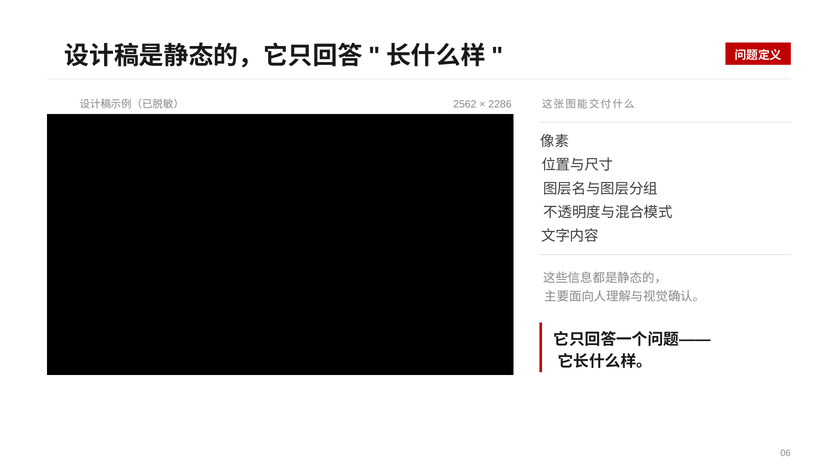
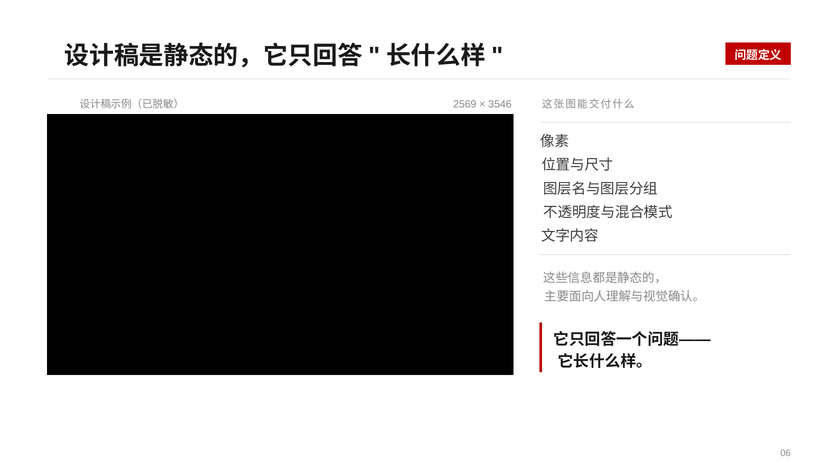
2562: 2562 -> 2569 (465, 104)
2286: 2286 -> 3546 (500, 104)
